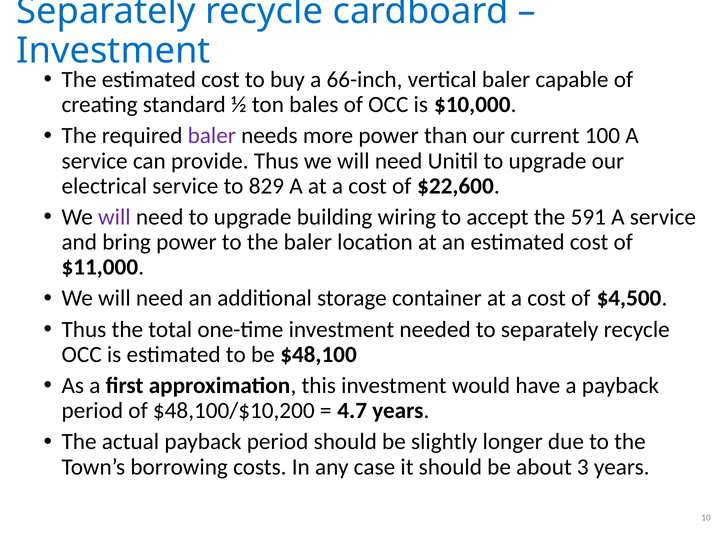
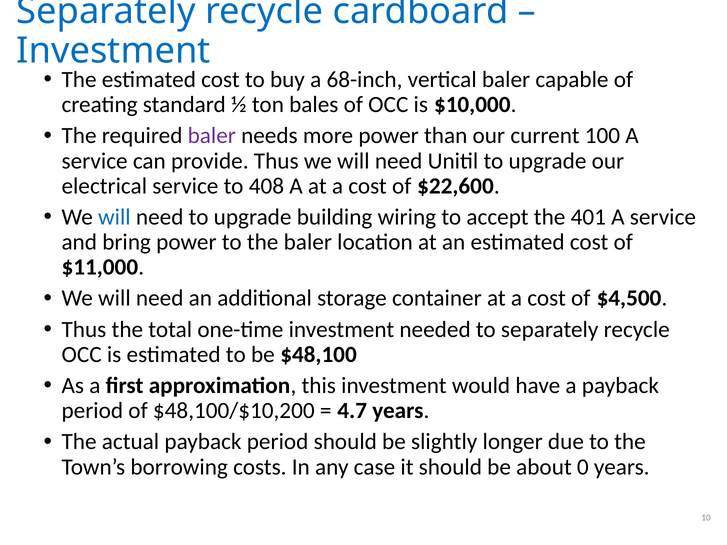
66-inch: 66-inch -> 68-inch (364, 80)
829: 829 -> 408 (266, 186)
will colour: purple -> blue (114, 217)
591: 591 -> 401 (588, 217)
3: 3 -> 0 (583, 467)
